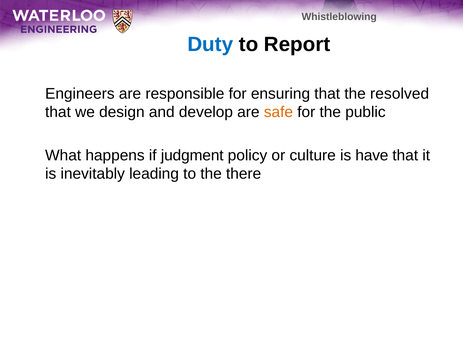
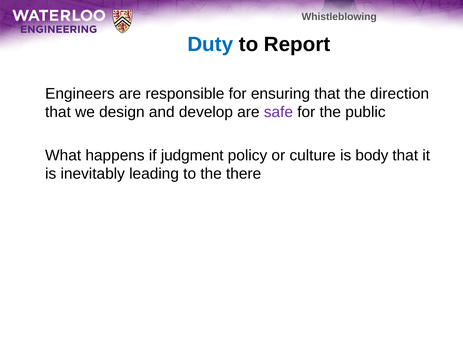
resolved: resolved -> direction (400, 94)
safe colour: orange -> purple (278, 112)
have: have -> body (372, 155)
